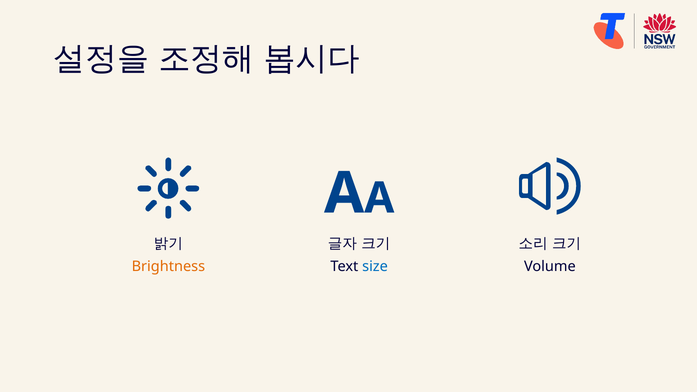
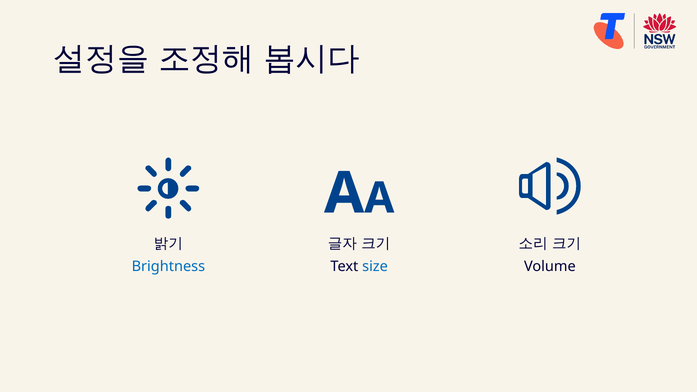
Brightness colour: orange -> blue (168, 266)
